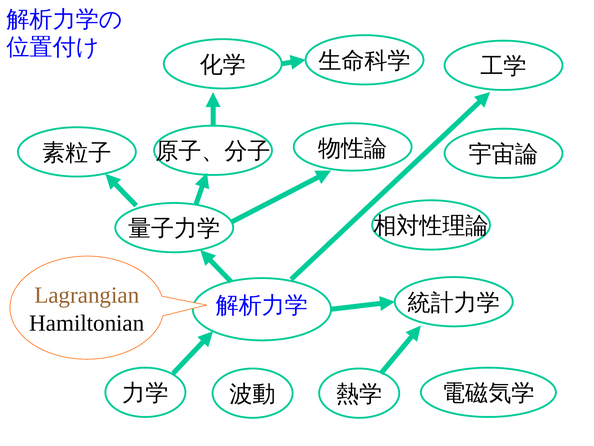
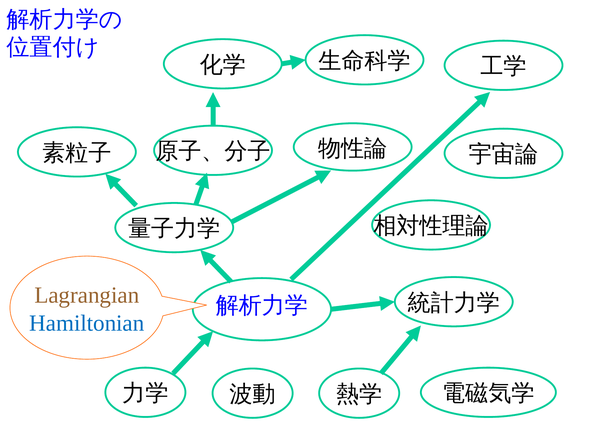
Hamiltonian colour: black -> blue (87, 323)
